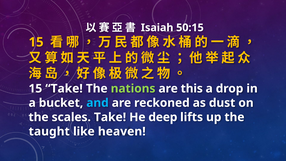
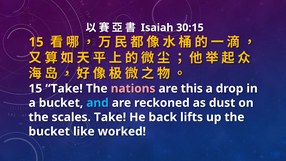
50:15: 50:15 -> 30:15 (190, 28)
nations colour: light green -> pink (133, 88)
deep: deep -> back (163, 117)
taught: taught -> bucket (49, 131)
heaven: heaven -> worked (122, 131)
